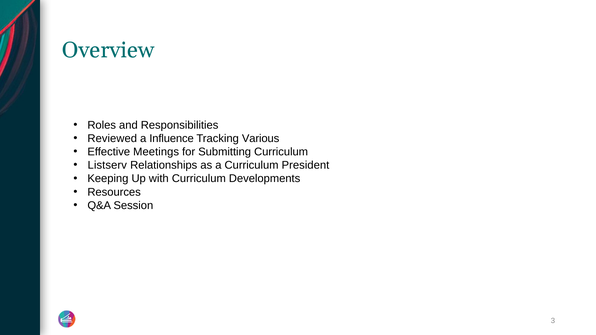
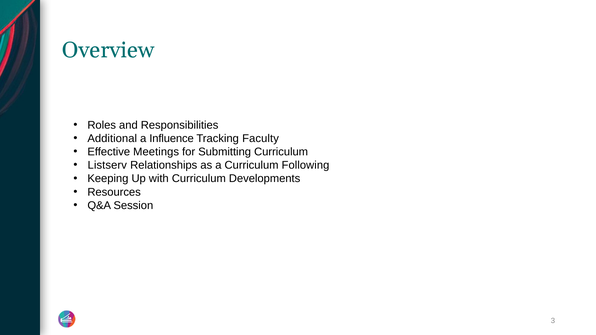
Reviewed: Reviewed -> Additional (112, 138)
Various: Various -> Faculty (261, 138)
President: President -> Following (305, 165)
